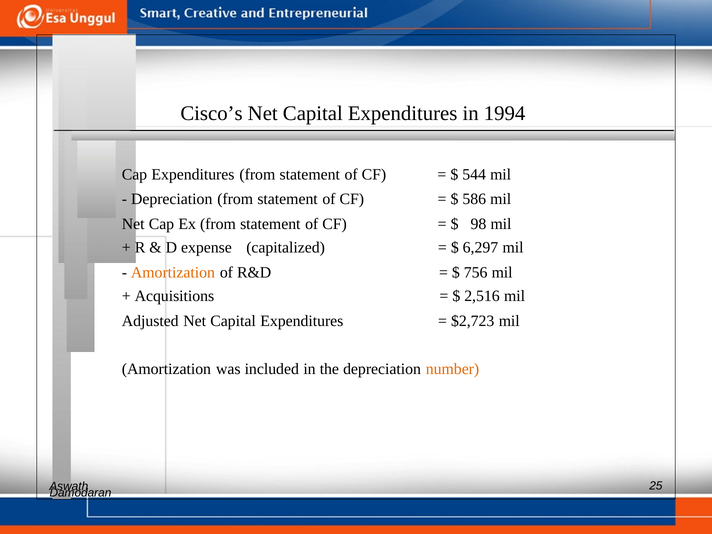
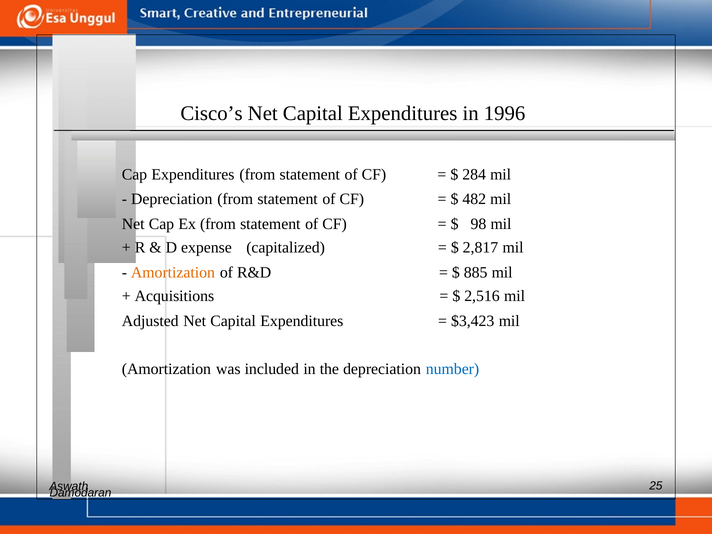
1994: 1994 -> 1996 (505, 113)
544: 544 -> 284 (474, 175)
586: 586 -> 482 (474, 199)
6,297: 6,297 -> 2,817 (480, 248)
756: 756 -> 885 (476, 272)
$2,723: $2,723 -> $3,423 (473, 321)
number colour: orange -> blue (453, 369)
